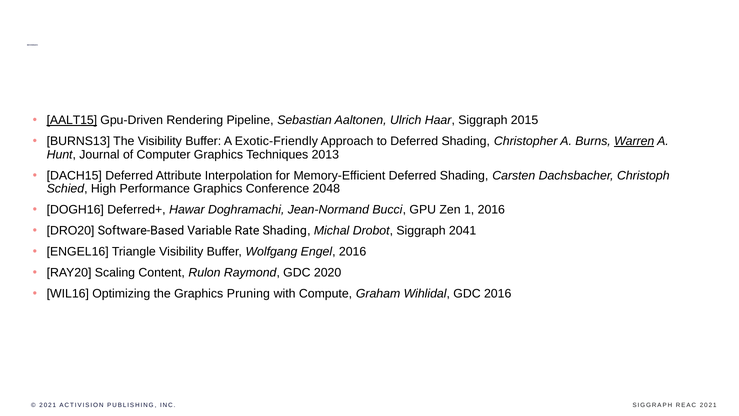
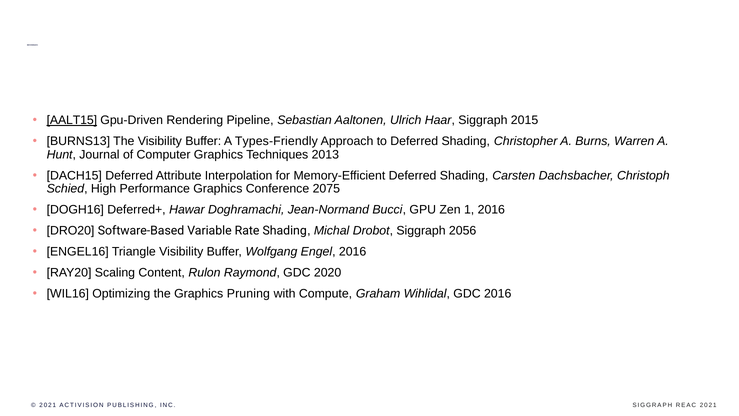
Exotic-Friendly: Exotic-Friendly -> Types-Friendly (276, 141)
Warren underline: present -> none (634, 141)
2048: 2048 -> 2075 (326, 189)
2041: 2041 -> 2056 (463, 231)
